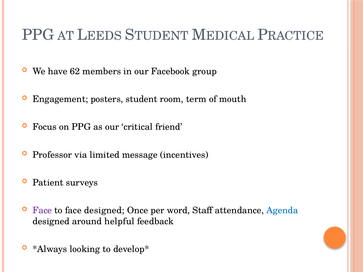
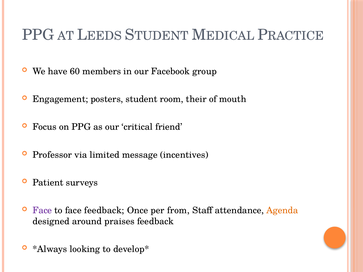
62: 62 -> 60 (75, 71)
term: term -> their (196, 99)
face designed: designed -> feedback (104, 211)
word: word -> from (178, 211)
Agenda colour: blue -> orange (282, 211)
helpful: helpful -> praises (120, 221)
